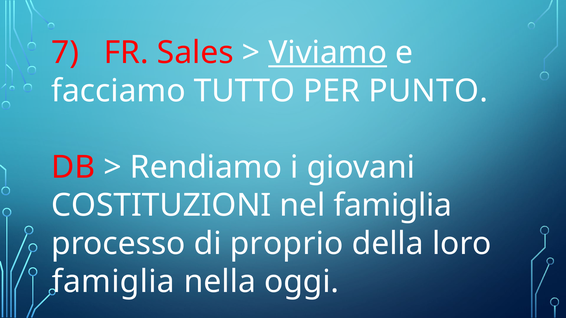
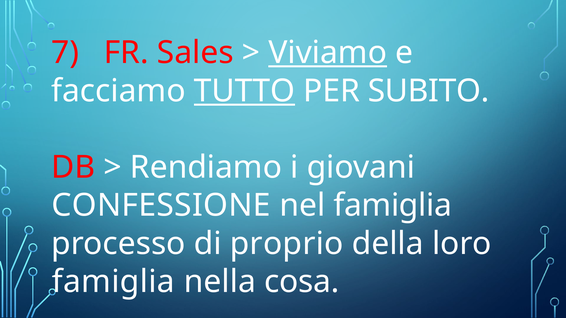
TUTTO underline: none -> present (244, 91)
PUNTO: PUNTO -> SUBITO (429, 91)
COSTITUZIONI: COSTITUZIONI -> CONFESSIONE (161, 206)
oggi: oggi -> cosa (302, 282)
